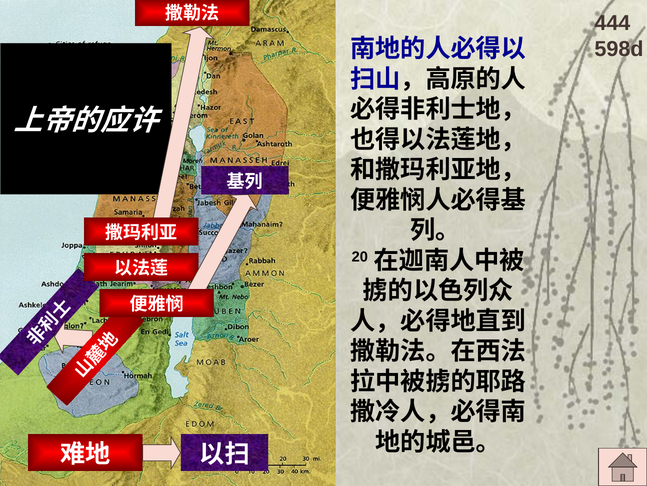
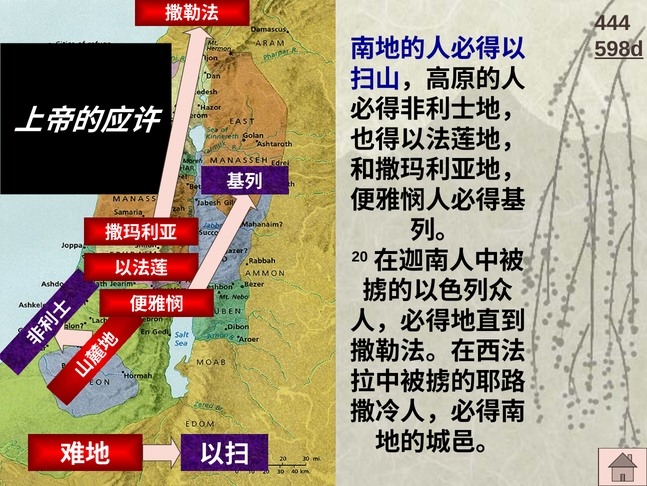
598d underline: none -> present (619, 49)
